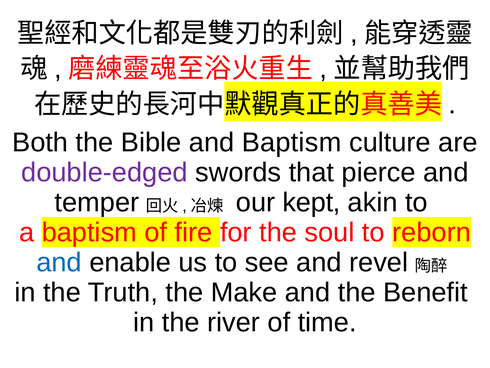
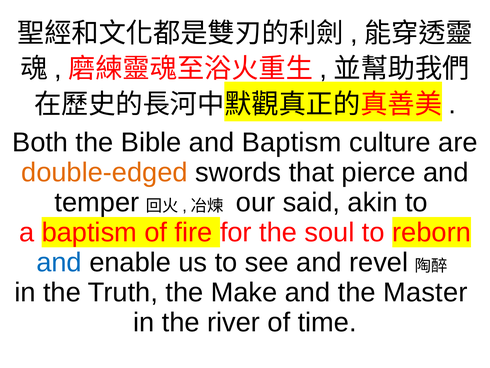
double-edged colour: purple -> orange (104, 172)
kept: kept -> said (311, 202)
Benefit: Benefit -> Master (425, 292)
